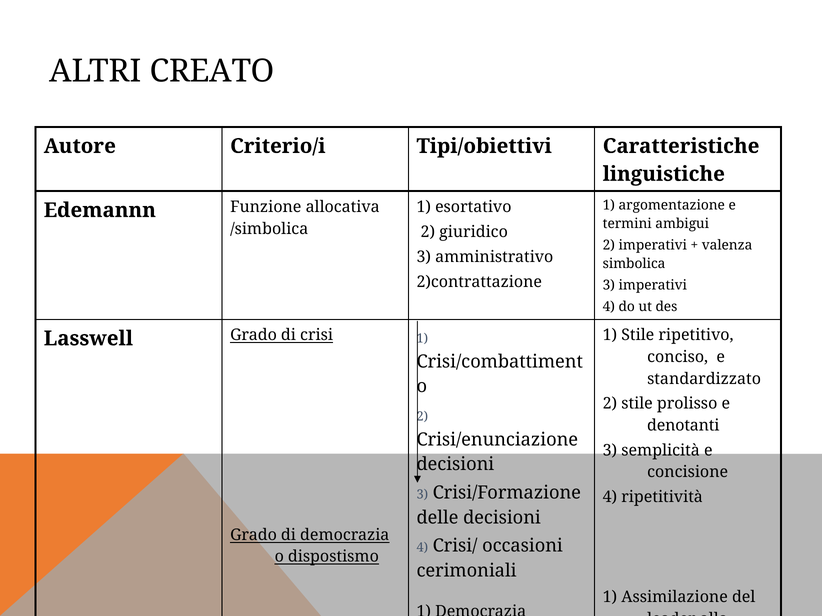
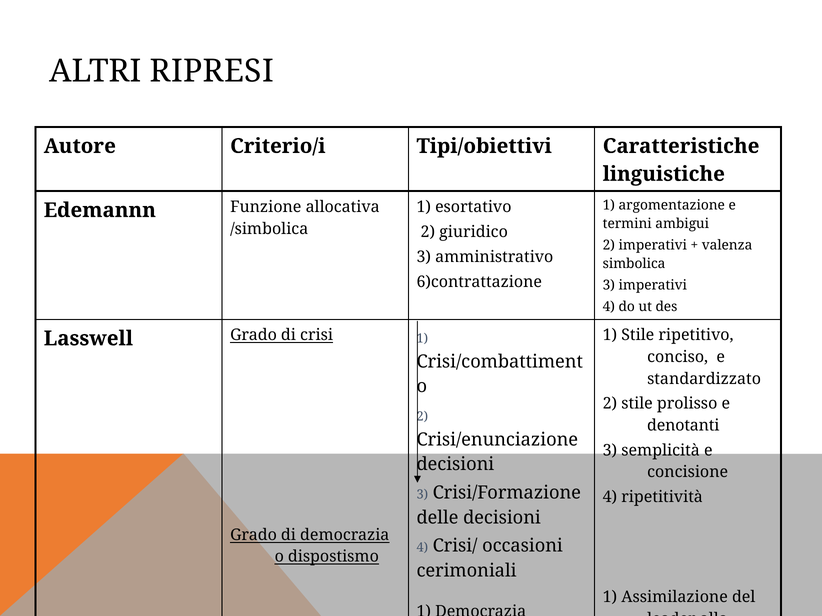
CREATO: CREATO -> RIPRESI (212, 71)
2)contrattazione: 2)contrattazione -> 6)contrattazione (479, 282)
